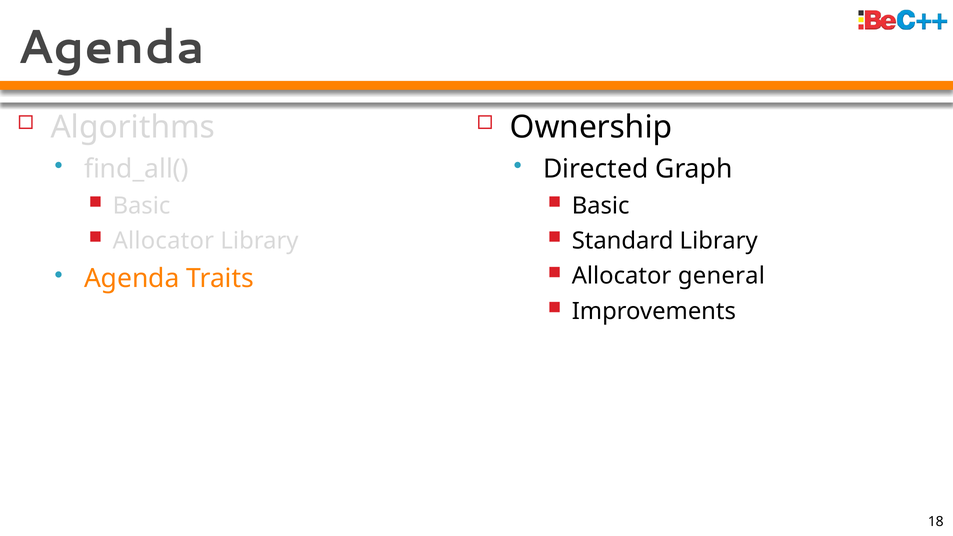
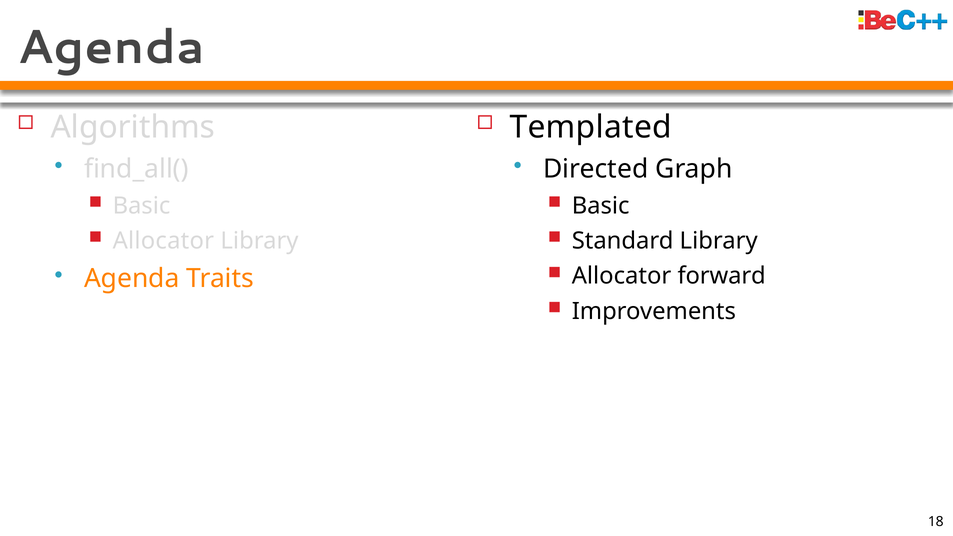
Ownership: Ownership -> Templated (591, 127)
general: general -> forward (722, 276)
